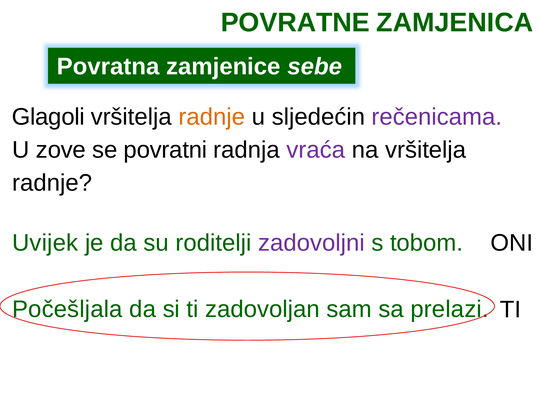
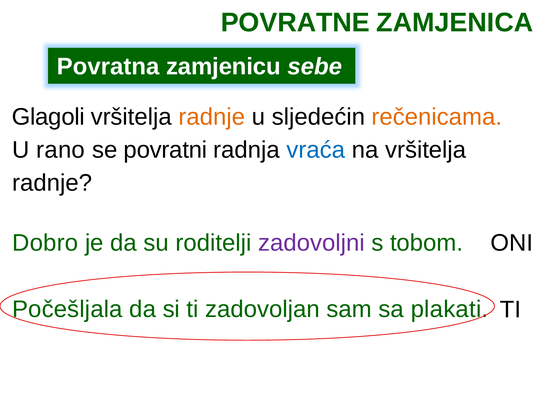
zamjenice: zamjenice -> zamjenicu (223, 67)
rečenicama colour: purple -> orange (437, 117)
zove: zove -> rano (61, 150)
vraća colour: purple -> blue (316, 150)
Uvijek: Uvijek -> Dobro (45, 243)
prelazi: prelazi -> plakati (450, 309)
